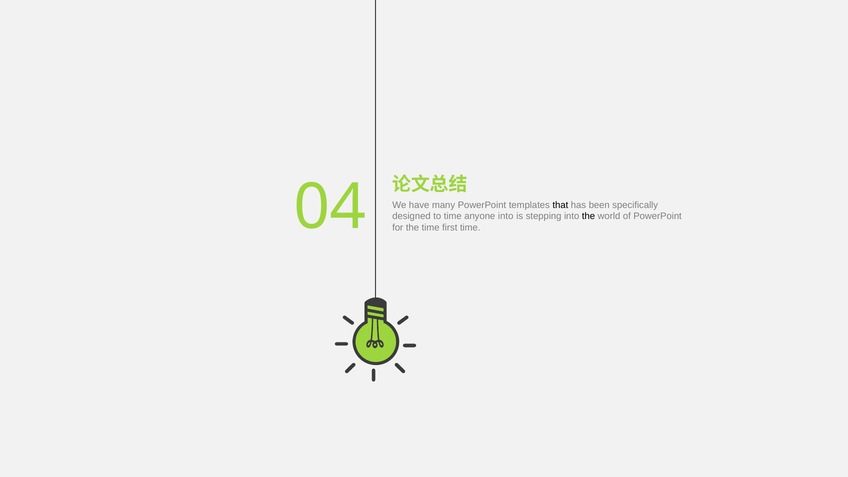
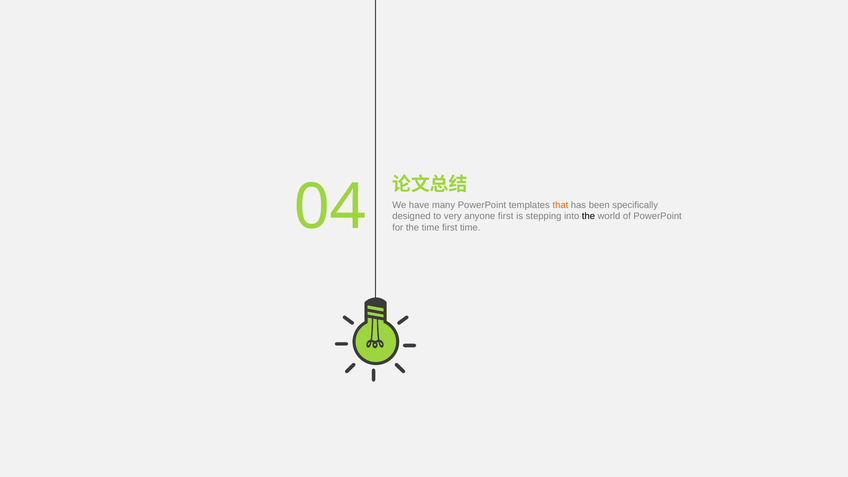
that colour: black -> orange (560, 205)
to time: time -> very (453, 216)
anyone into: into -> first (506, 216)
